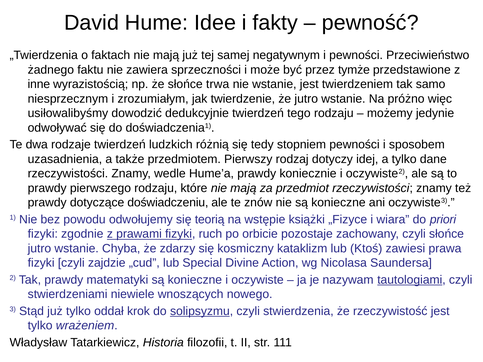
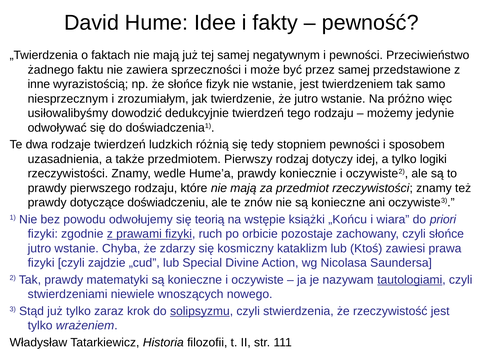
przez tymże: tymże -> samej (354, 70)
trwa: trwa -> fizyk (218, 84)
dane: dane -> logiki (433, 159)
„Fizyce: „Fizyce -> „Końcu (348, 220)
oddał: oddał -> zaraz (109, 311)
